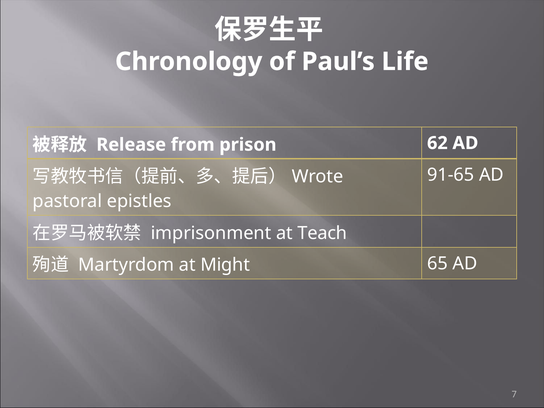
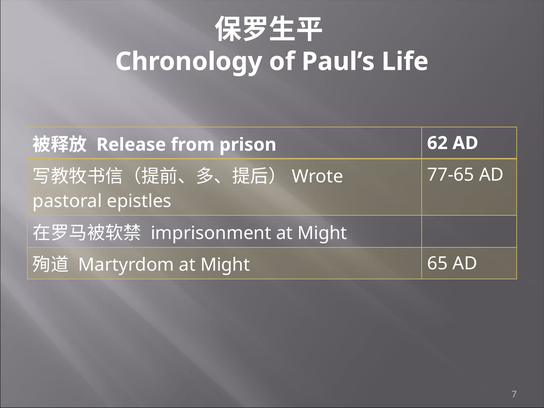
91-65: 91-65 -> 77-65 (451, 175)
imprisonment at Teach: Teach -> Might (322, 233)
